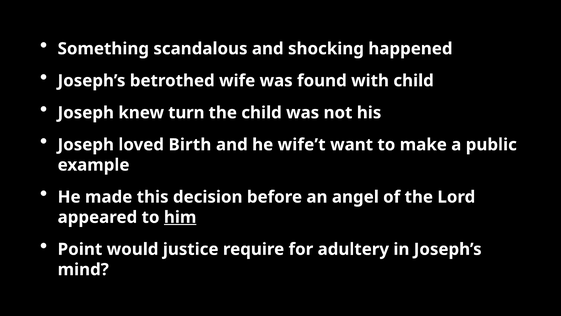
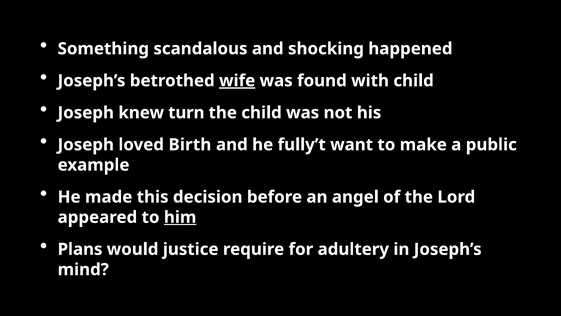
wife underline: none -> present (237, 81)
wife’t: wife’t -> fully’t (302, 145)
Point: Point -> Plans (80, 249)
